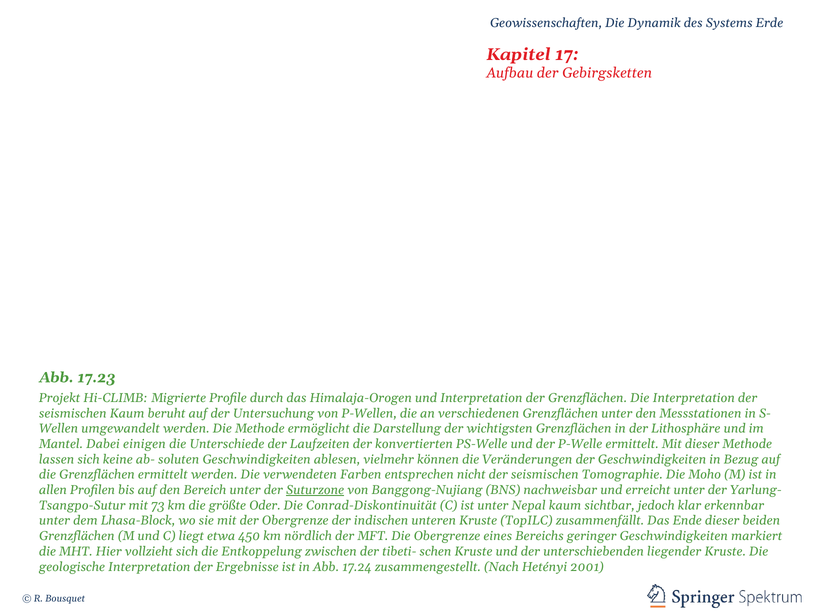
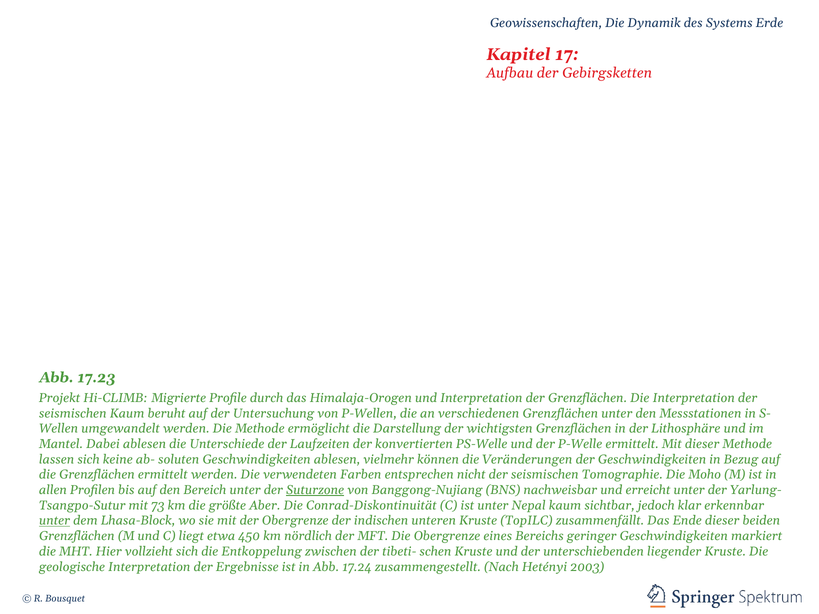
Dabei einigen: einigen -> ablesen (145, 444)
Oder: Oder -> Aber (265, 506)
unter underline: none -> present (55, 521)
2001: 2001 -> 2003 (587, 567)
